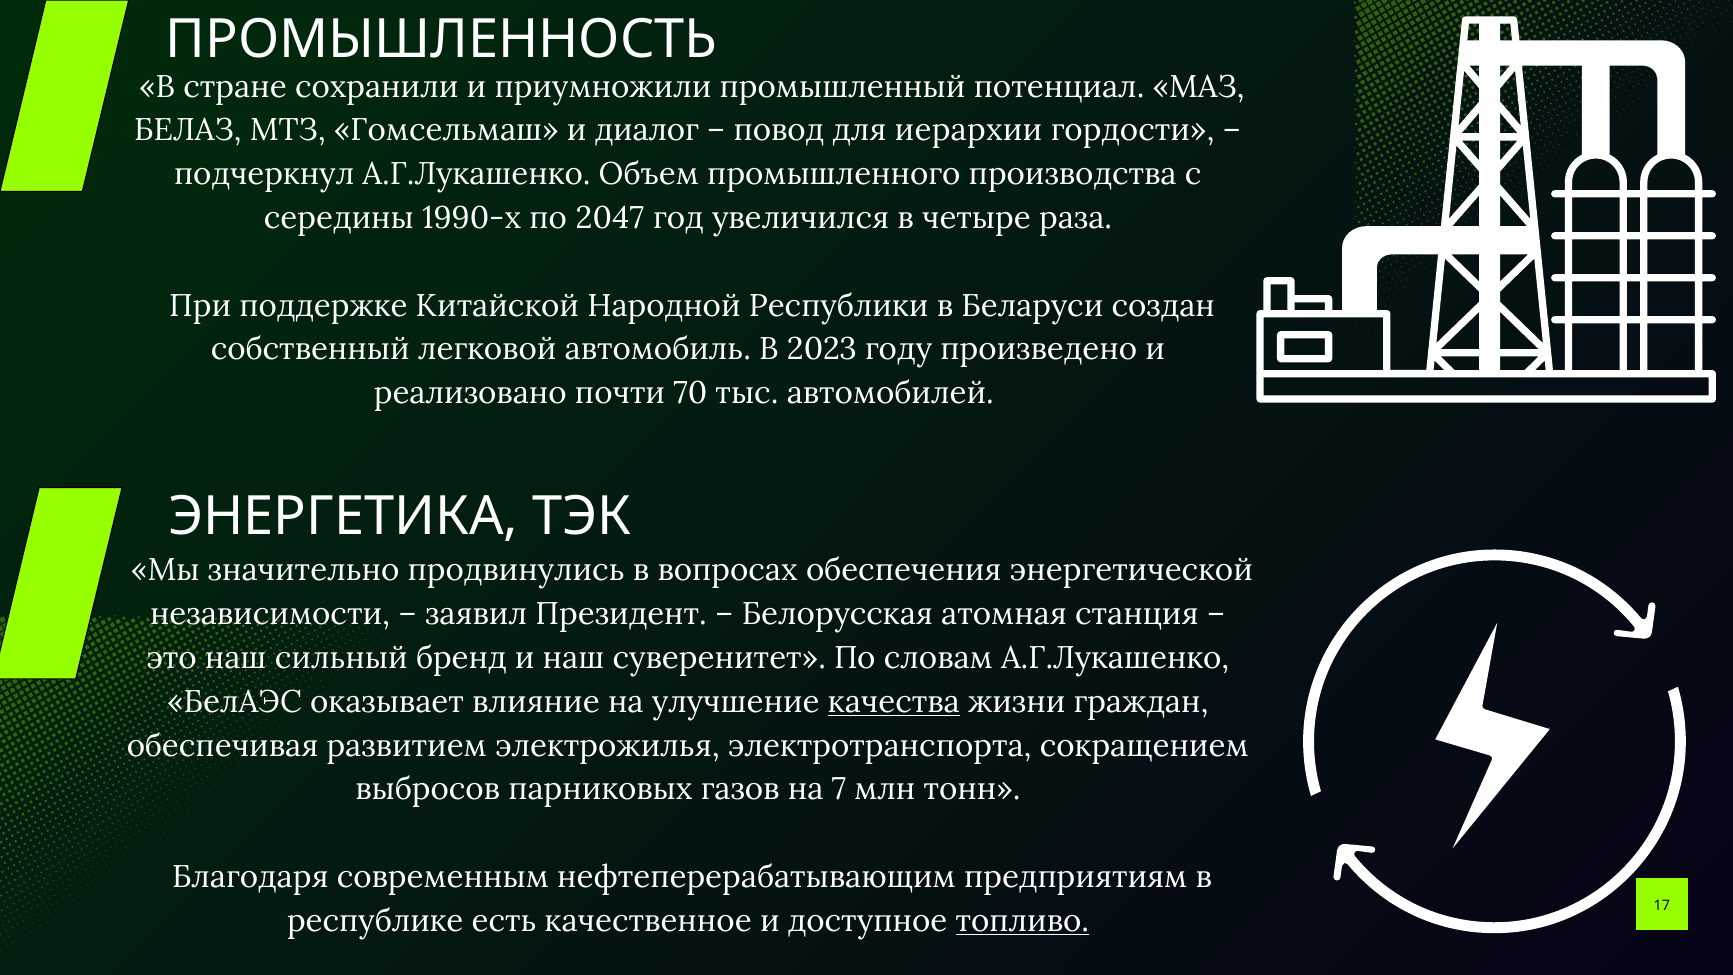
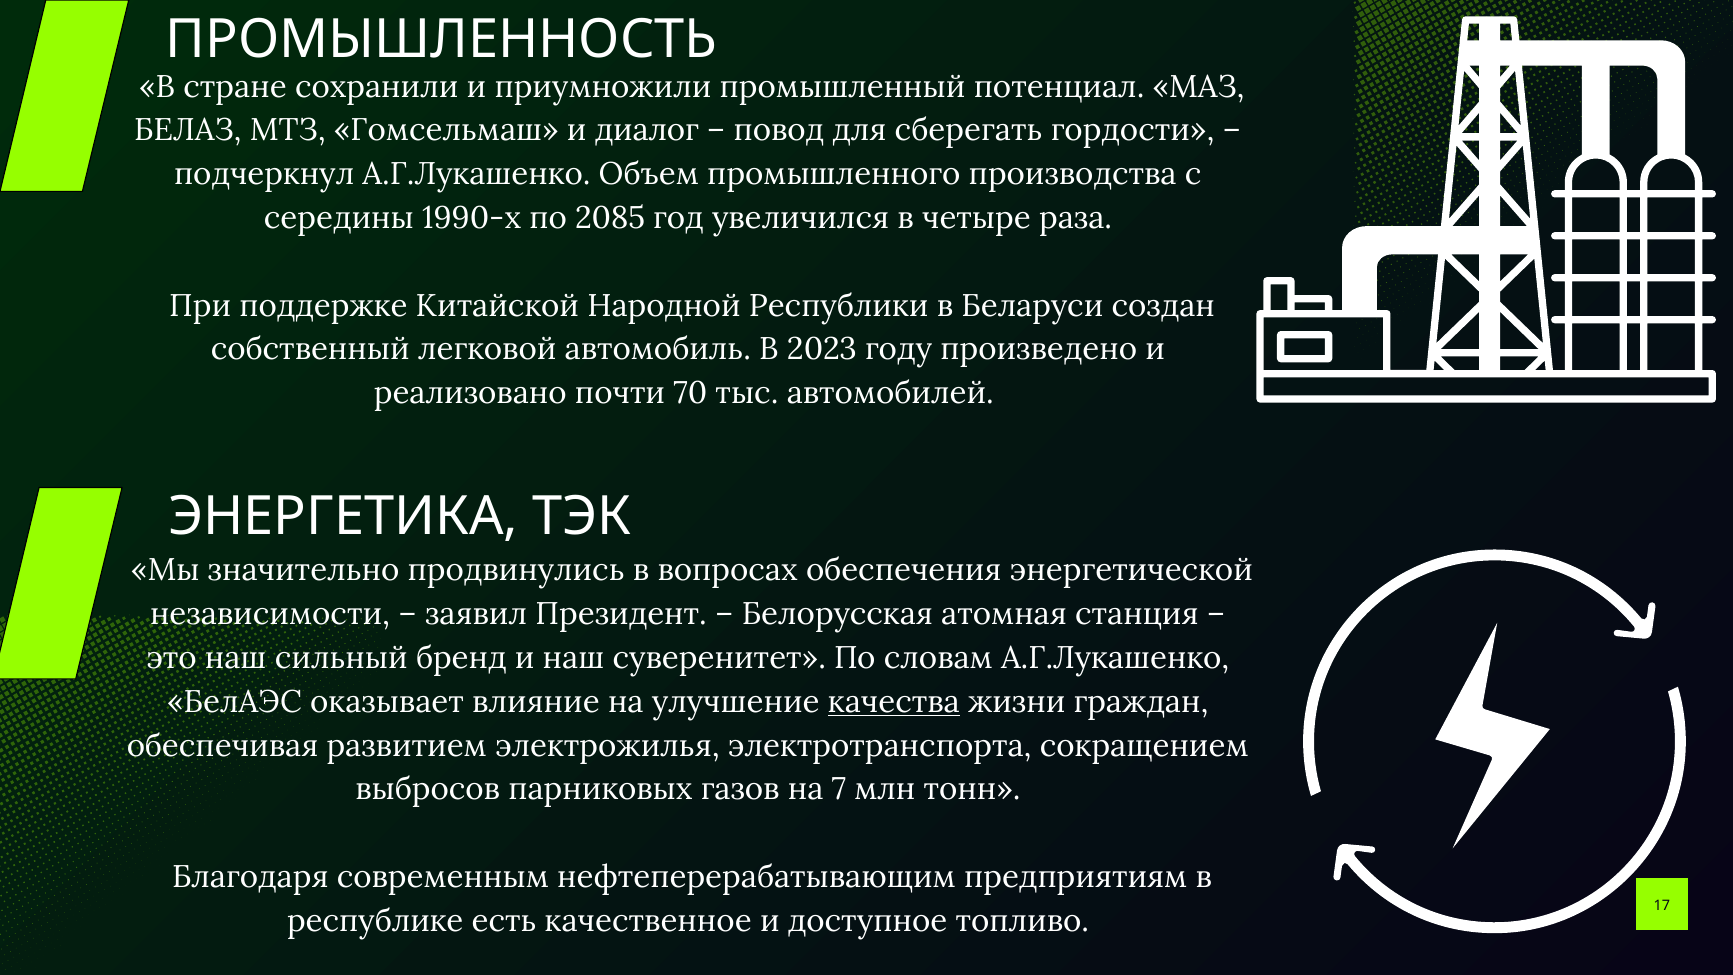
иерархии: иерархии -> сберегать (969, 131)
2047: 2047 -> 2085 (610, 218)
топливо underline: present -> none (1022, 921)
